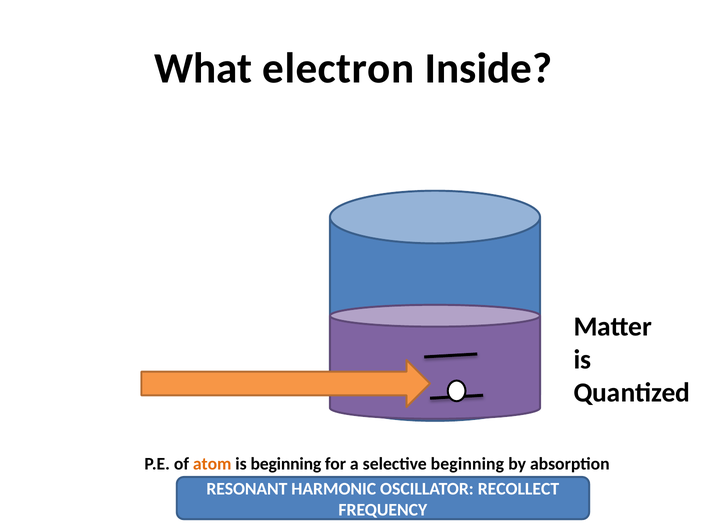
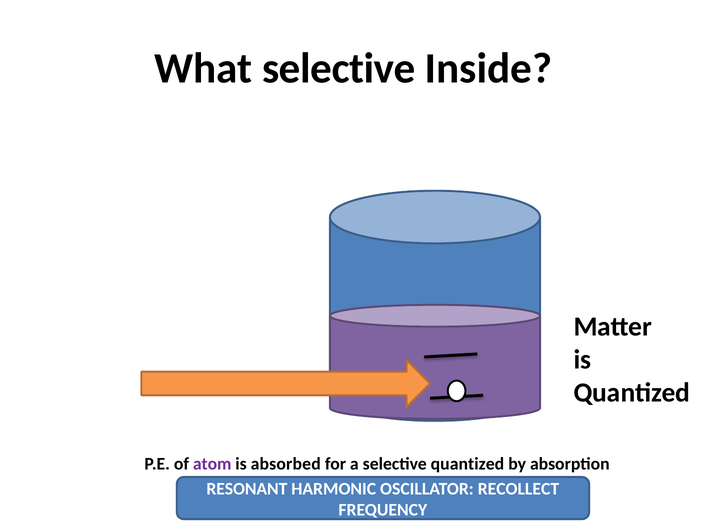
What electron: electron -> selective (339, 68)
atom colour: orange -> purple (212, 463)
is beginning: beginning -> absorbed (286, 463)
selective beginning: beginning -> quantized (467, 463)
